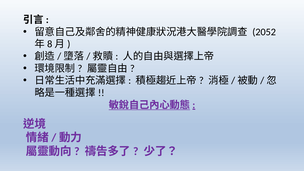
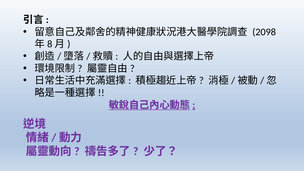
2052: 2052 -> 2098 (264, 32)
